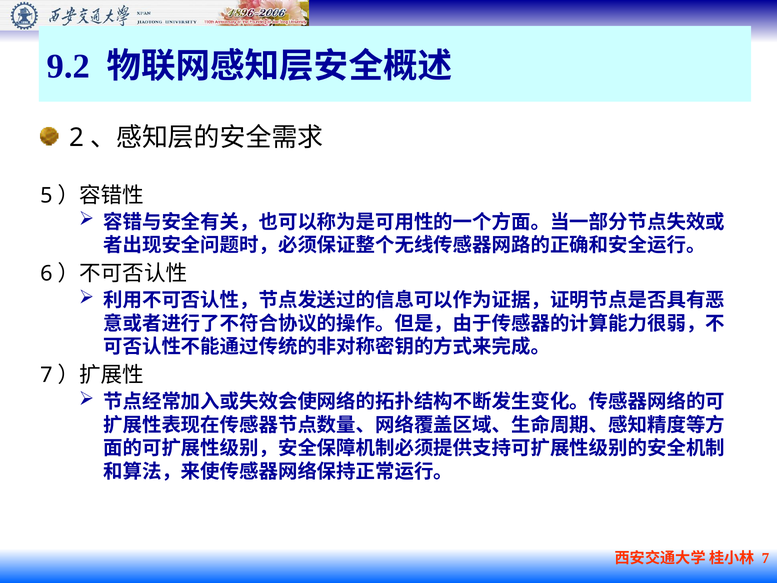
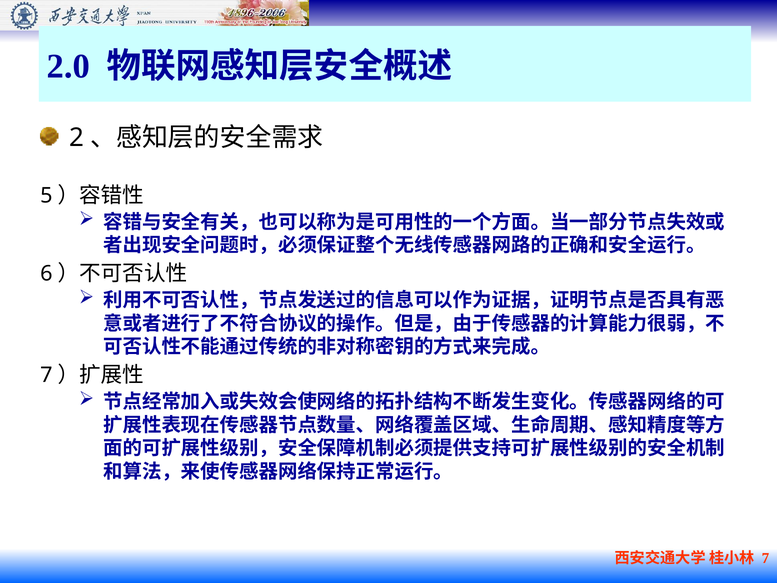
9.2: 9.2 -> 2.0 (68, 66)
